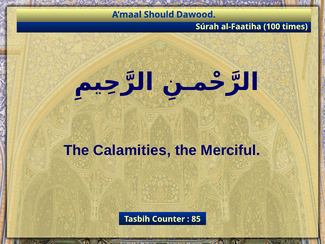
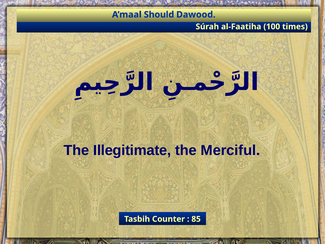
Calamities: Calamities -> Illegitimate (132, 150)
